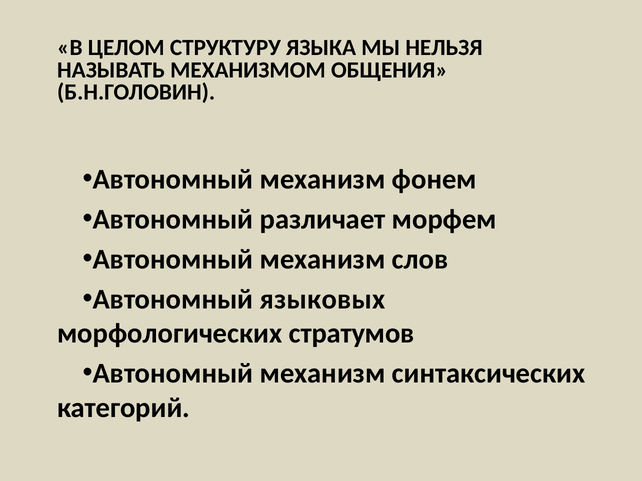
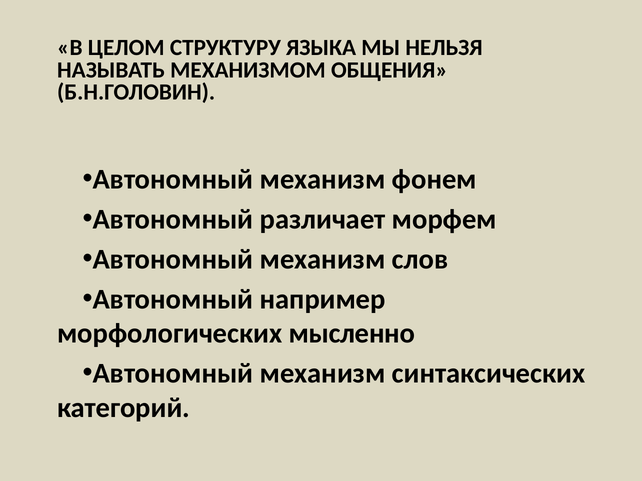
языковых: языковых -> например (323, 300)
стратумов: стратумов -> мысленно (352, 334)
